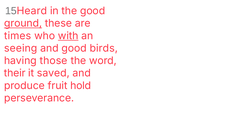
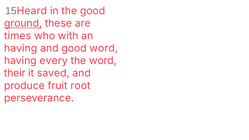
with underline: present -> none (68, 36)
seeing: seeing -> having (21, 48)
good birds: birds -> word (104, 48)
those: those -> every (54, 61)
hold: hold -> root (81, 86)
